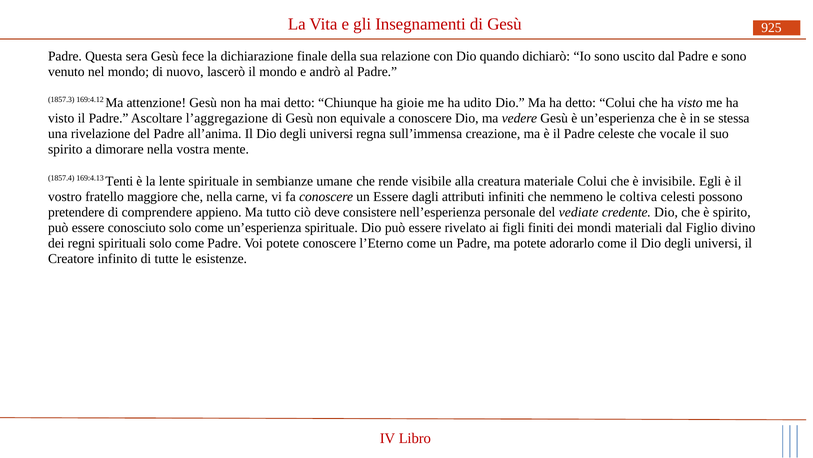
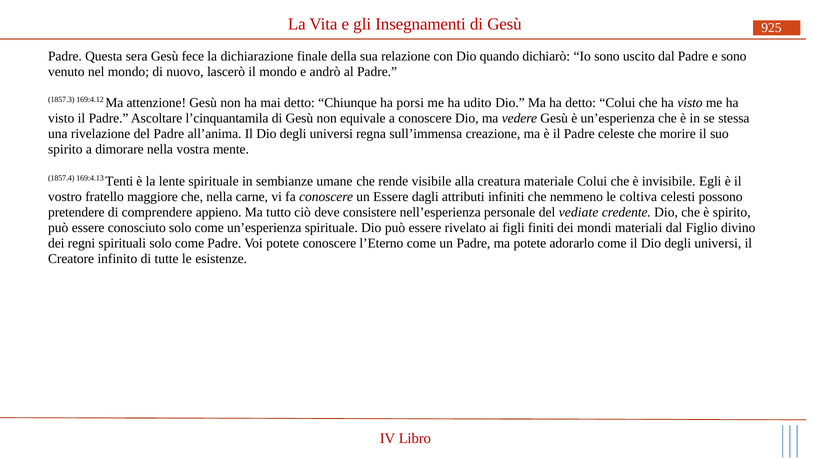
gioie: gioie -> porsi (410, 103)
l’aggregazione: l’aggregazione -> l’cinquantamila (227, 118)
vocale: vocale -> morire (678, 134)
